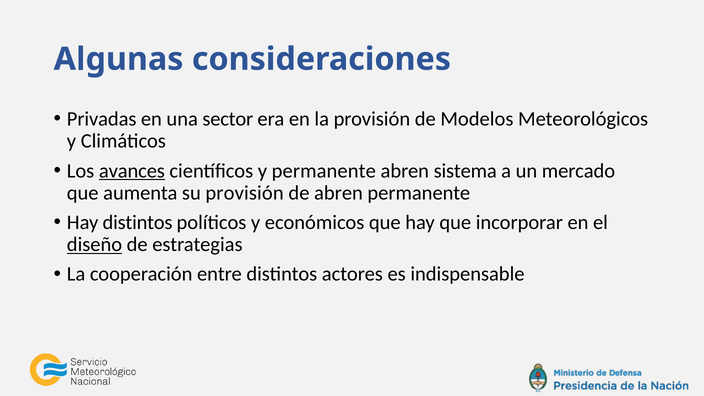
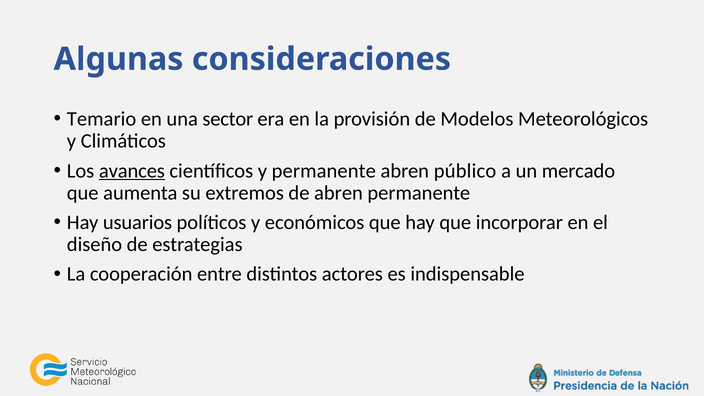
Privadas: Privadas -> Temario (102, 119)
sistema: sistema -> público (465, 171)
su provisión: provisión -> extremos (245, 193)
Hay distintos: distintos -> usuarios (138, 222)
diseño underline: present -> none (94, 245)
